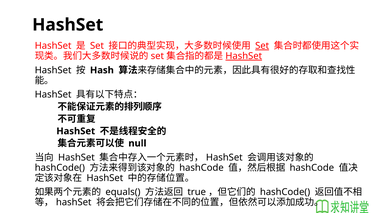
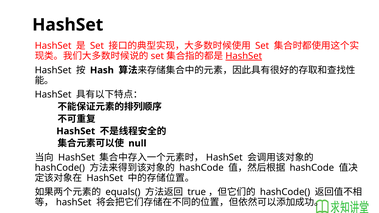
Set underline: present -> none (262, 46)
